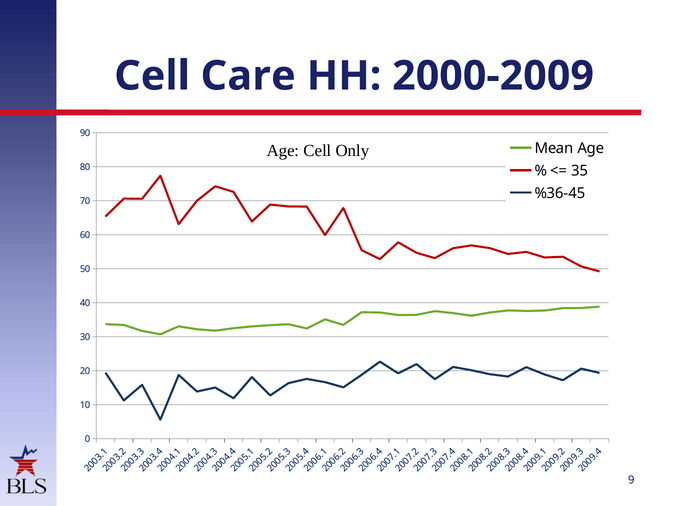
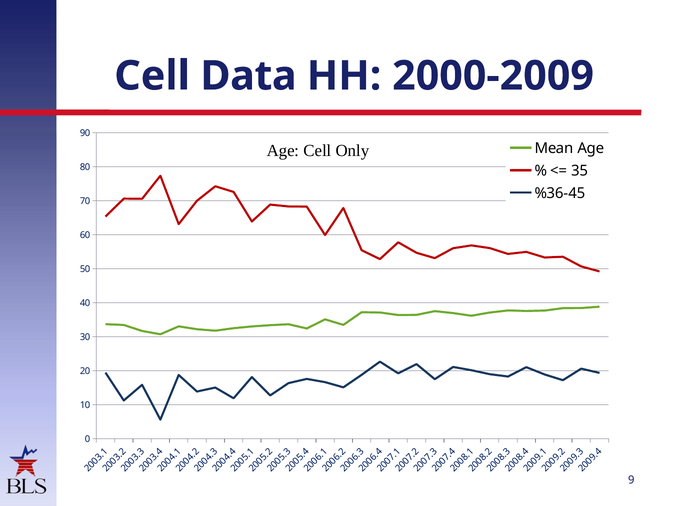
Care: Care -> Data (249, 76)
